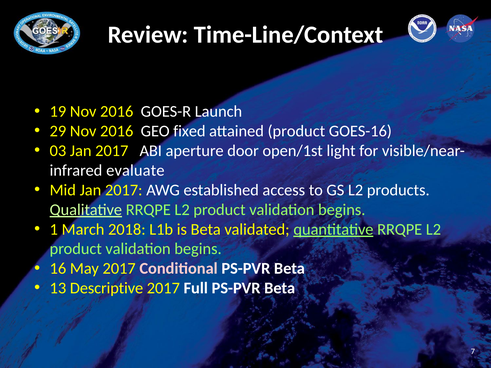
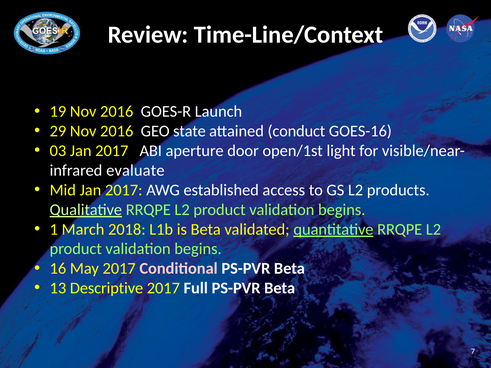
fixed: fixed -> state (189, 131)
attained product: product -> conduct (296, 131)
